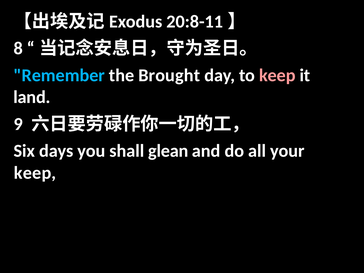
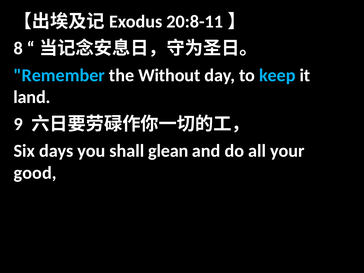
Brought: Brought -> Without (169, 75)
keep colour: pink -> light blue (277, 75)
keep: keep -> good (35, 173)
